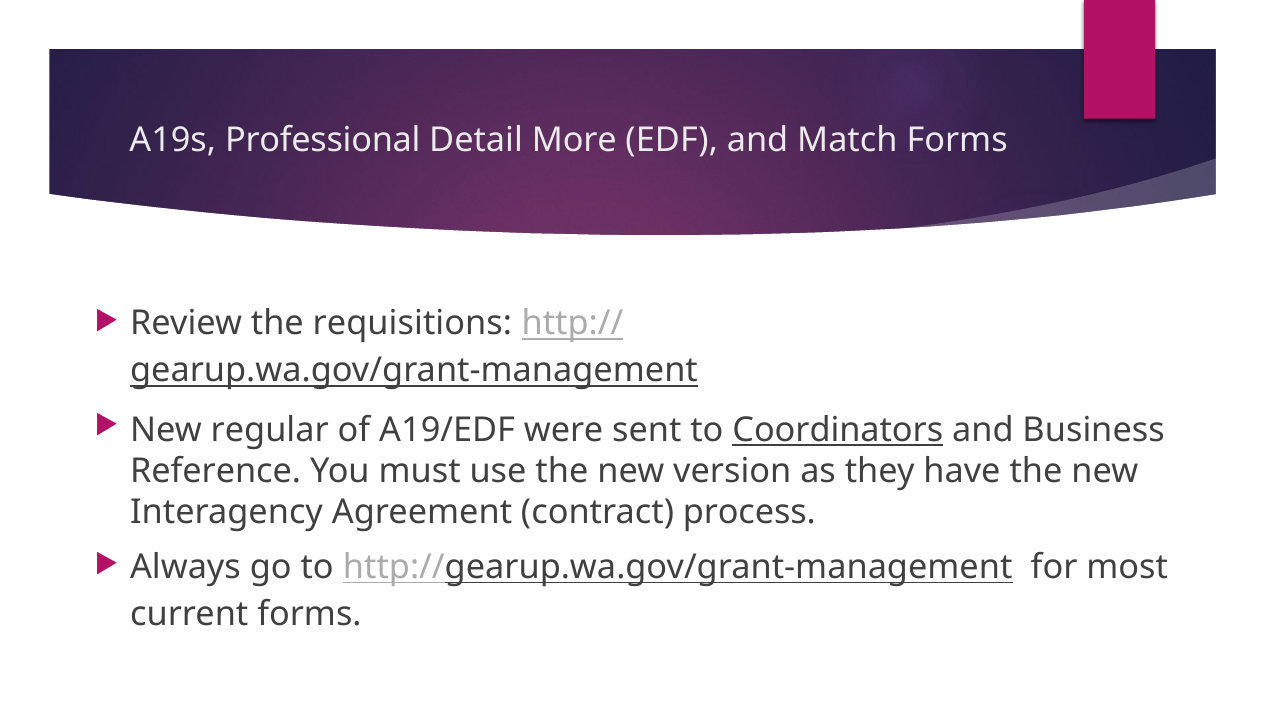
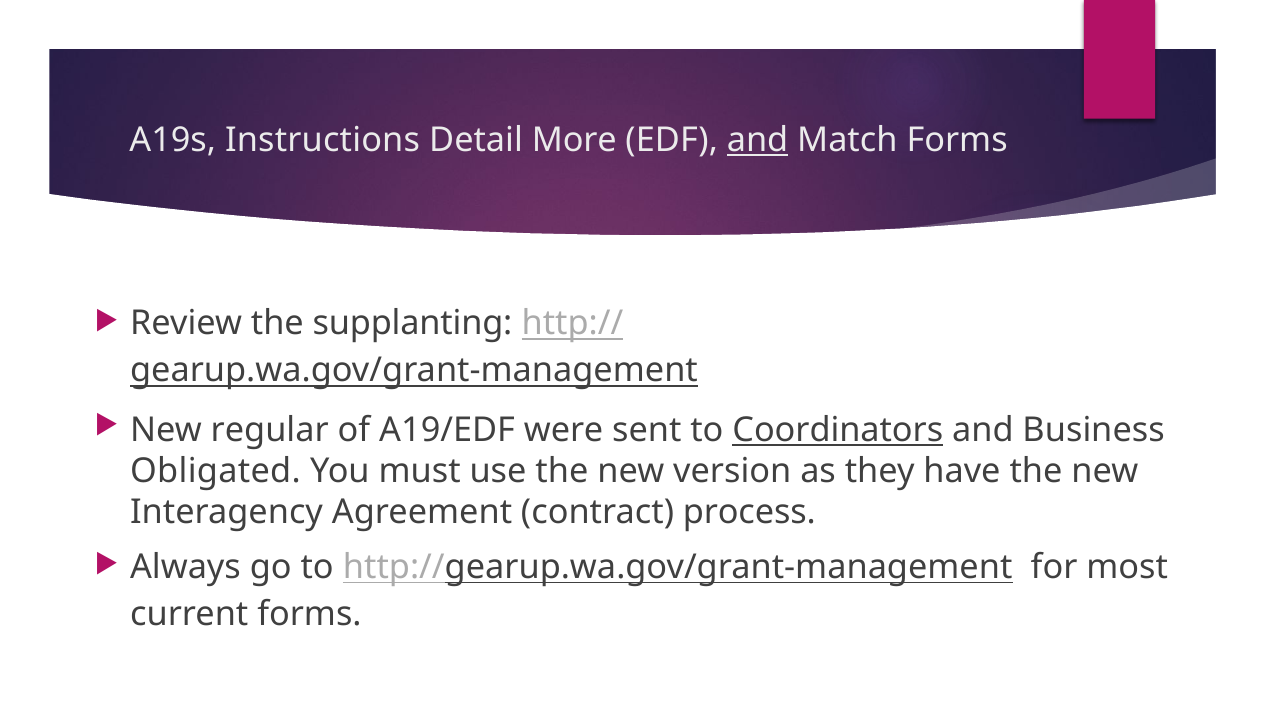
Professional: Professional -> Instructions (323, 140)
and underline: none -> present (758, 140)
requisitions: requisitions -> supplanting (413, 324)
Reference: Reference -> Obligated (215, 472)
